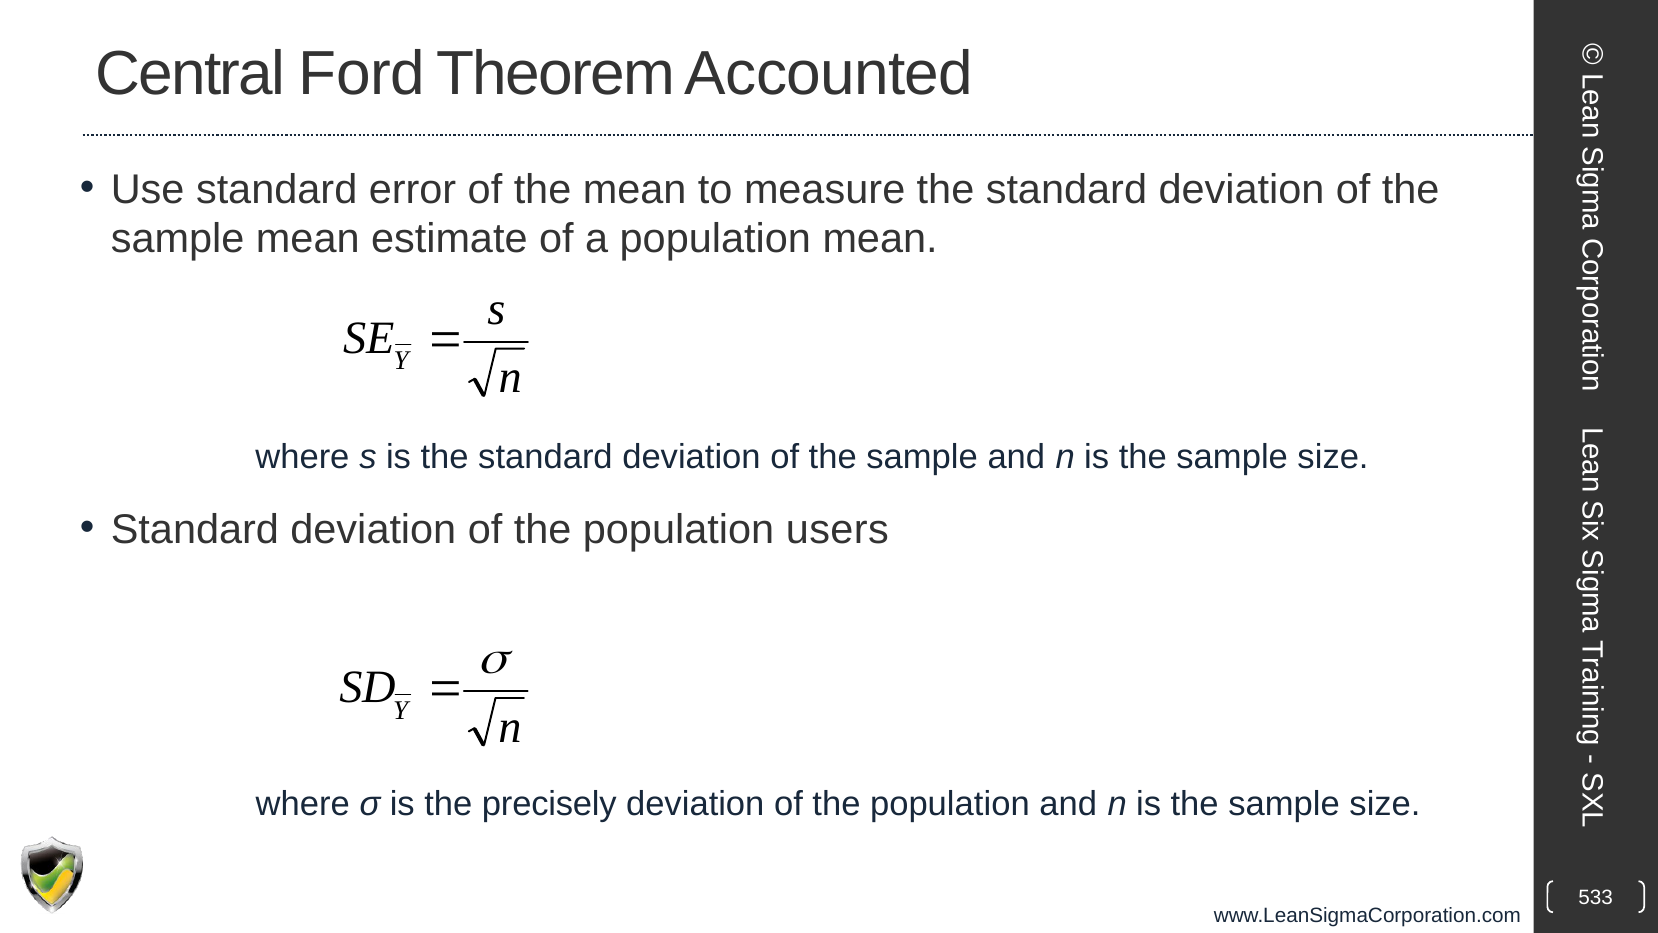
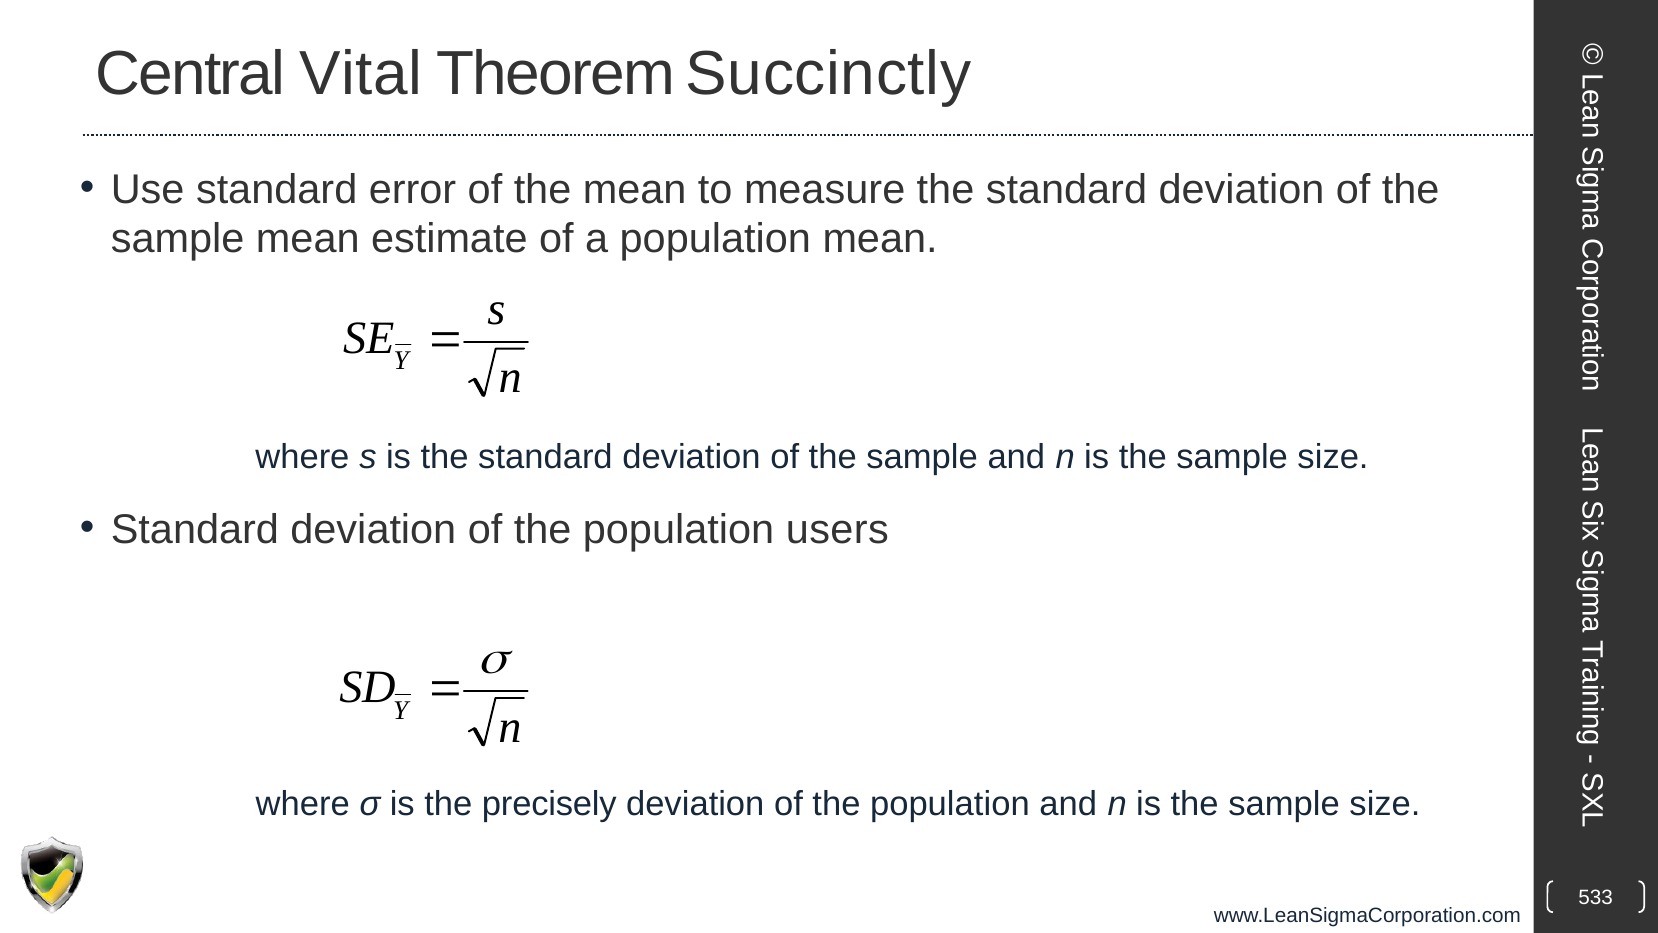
Ford: Ford -> Vital (361, 74)
Accounted: Accounted -> Succinctly (829, 74)
